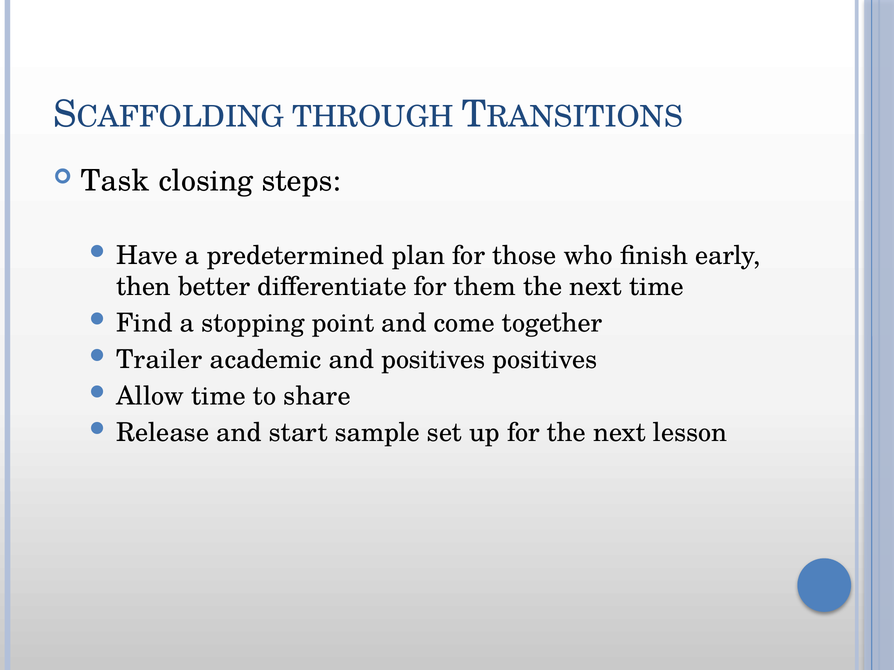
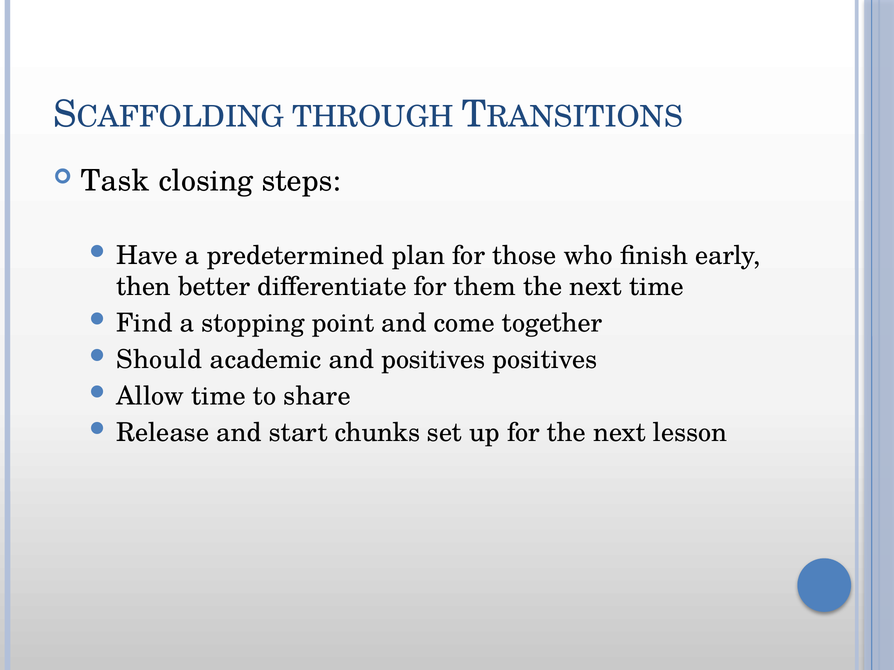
Trailer: Trailer -> Should (159, 360)
sample: sample -> chunks (377, 433)
